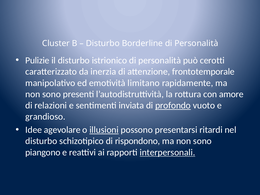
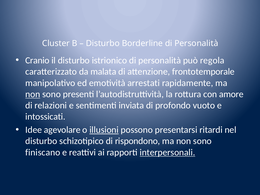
Pulizie: Pulizie -> Cranio (37, 60)
cerotti: cerotti -> regola (212, 60)
inerzia: inerzia -> malata (103, 72)
limitano: limitano -> arrestati (144, 83)
non underline: none -> present (33, 94)
profondo underline: present -> none (173, 105)
grandioso: grandioso -> intossicati (45, 117)
piangono: piangono -> finiscano (43, 152)
